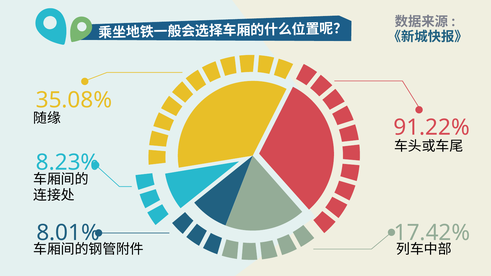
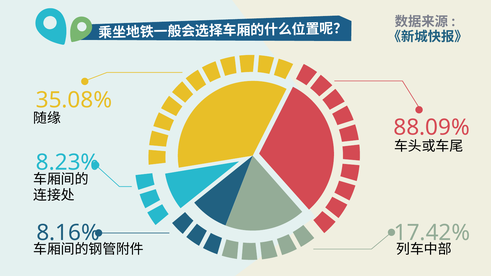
91.22%: 91.22% -> 88.09% (432, 127)
8.01%: 8.01% -> 8.16% (68, 233)
